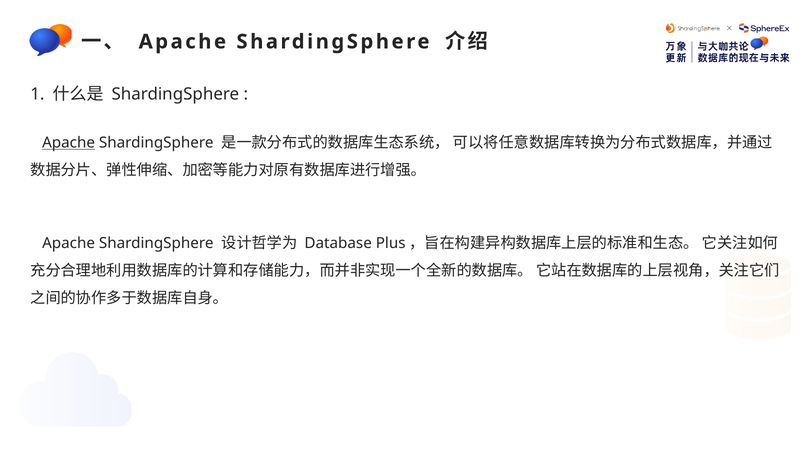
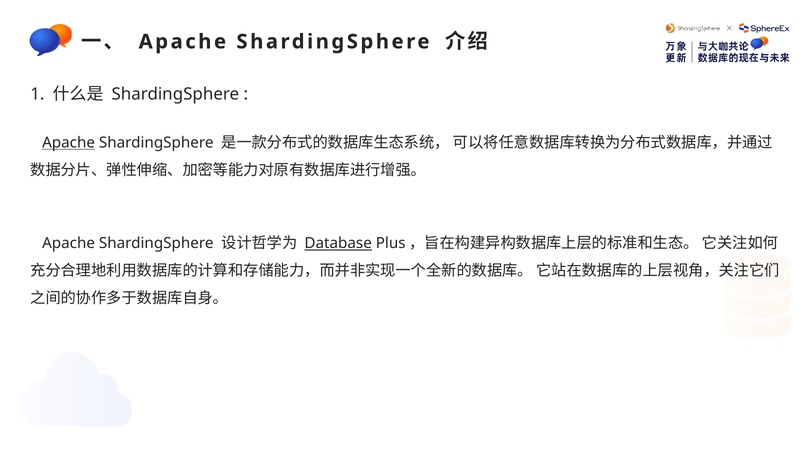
Database underline: none -> present (338, 243)
